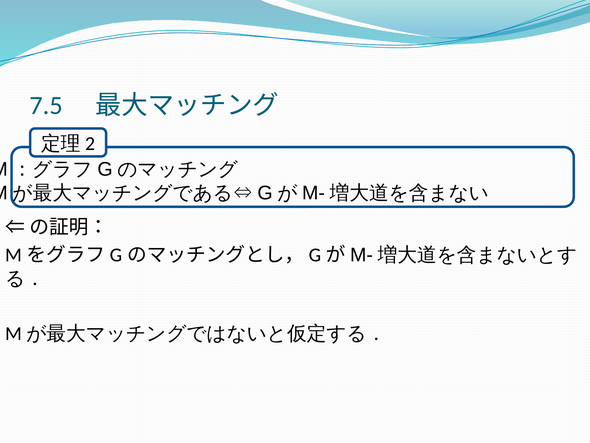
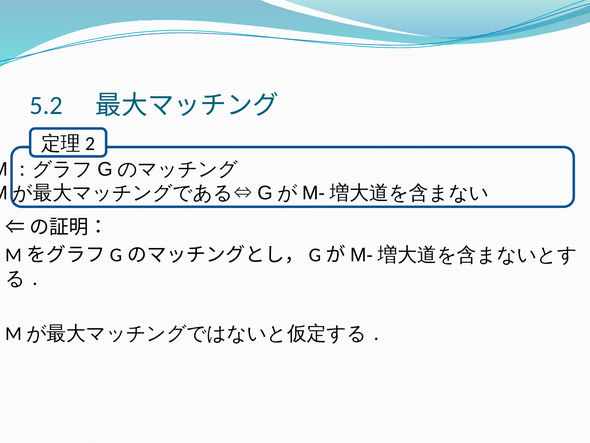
7.5: 7.5 -> 5.2 (46, 105)
